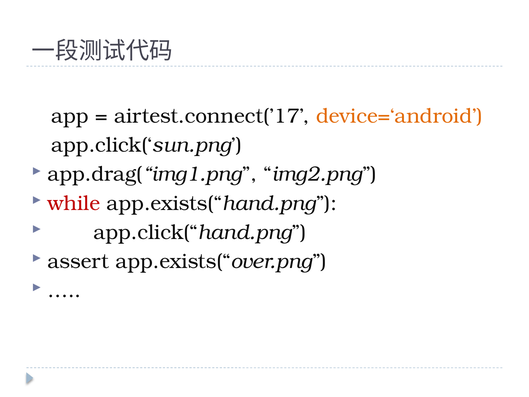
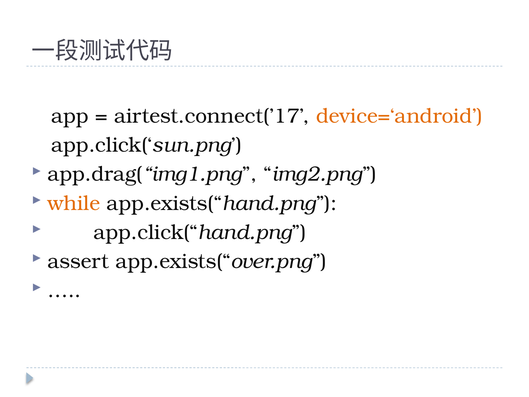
while colour: red -> orange (74, 203)
